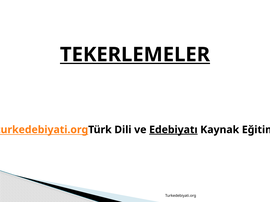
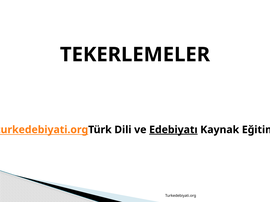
TEKERLEMELER underline: present -> none (135, 55)
